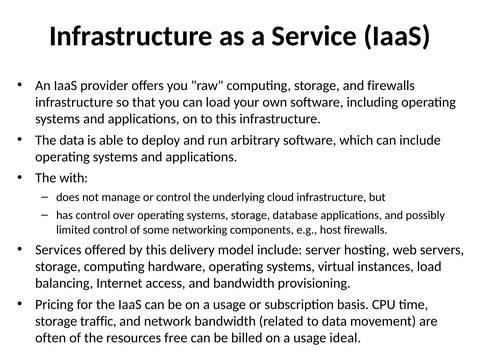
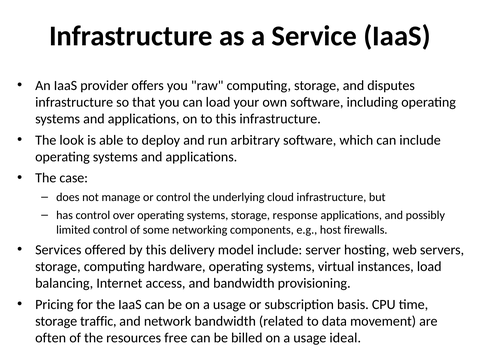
and firewalls: firewalls -> disputes (391, 85)
The data: data -> look (72, 140)
with: with -> case (74, 178)
database: database -> response (295, 215)
